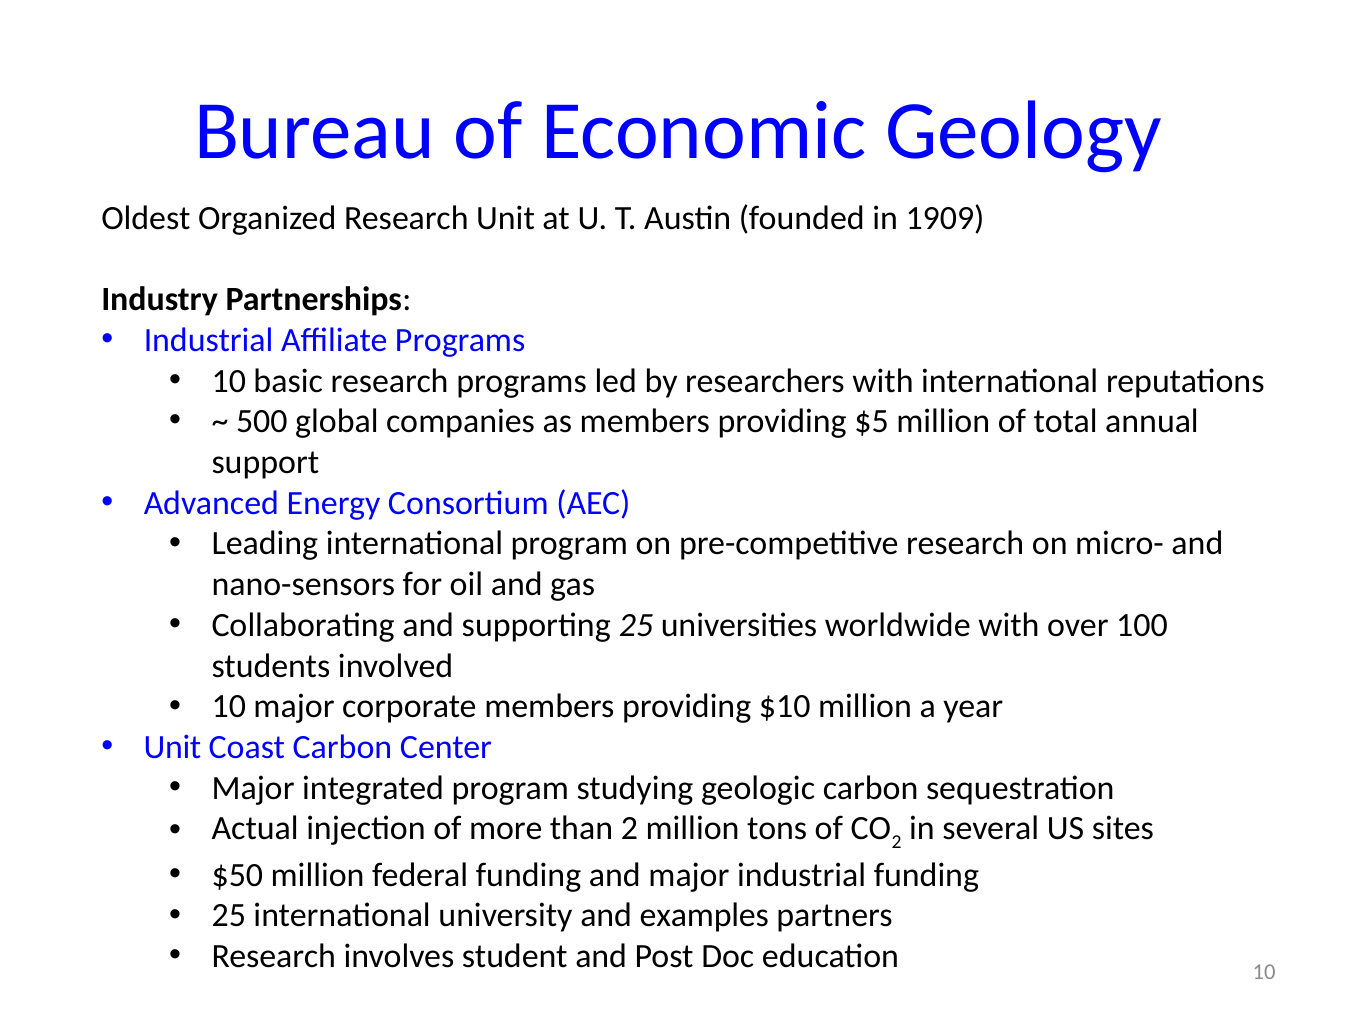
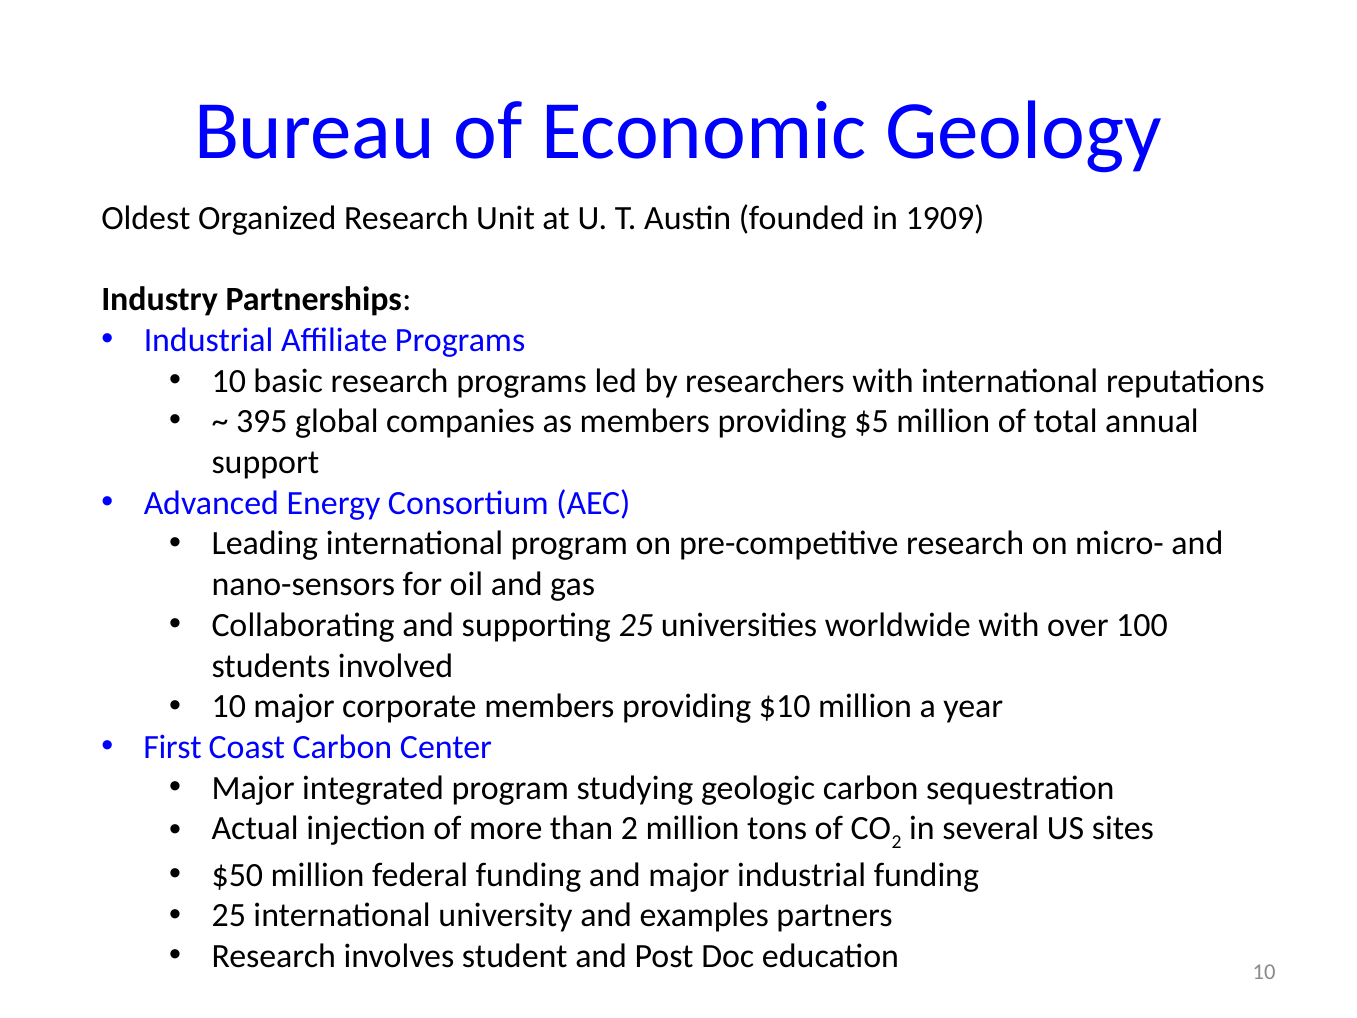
500: 500 -> 395 (262, 421)
Unit: Unit -> First (173, 747)
